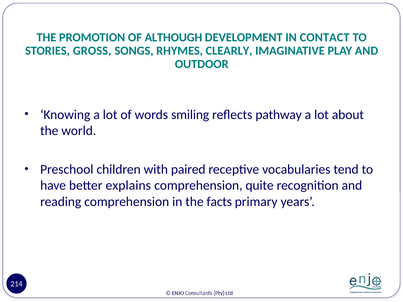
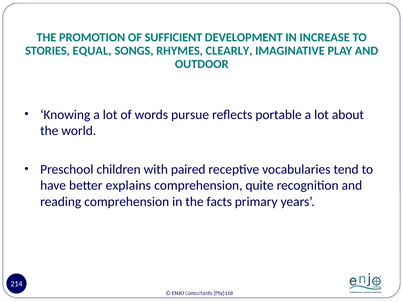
ALTHOUGH: ALTHOUGH -> SUFFICIENT (173, 37)
CONTACT: CONTACT -> INCREASE (325, 37)
GROSS: GROSS -> EQUAL (92, 51)
smiling: smiling -> pursue (190, 115)
pathway: pathway -> portable (279, 115)
